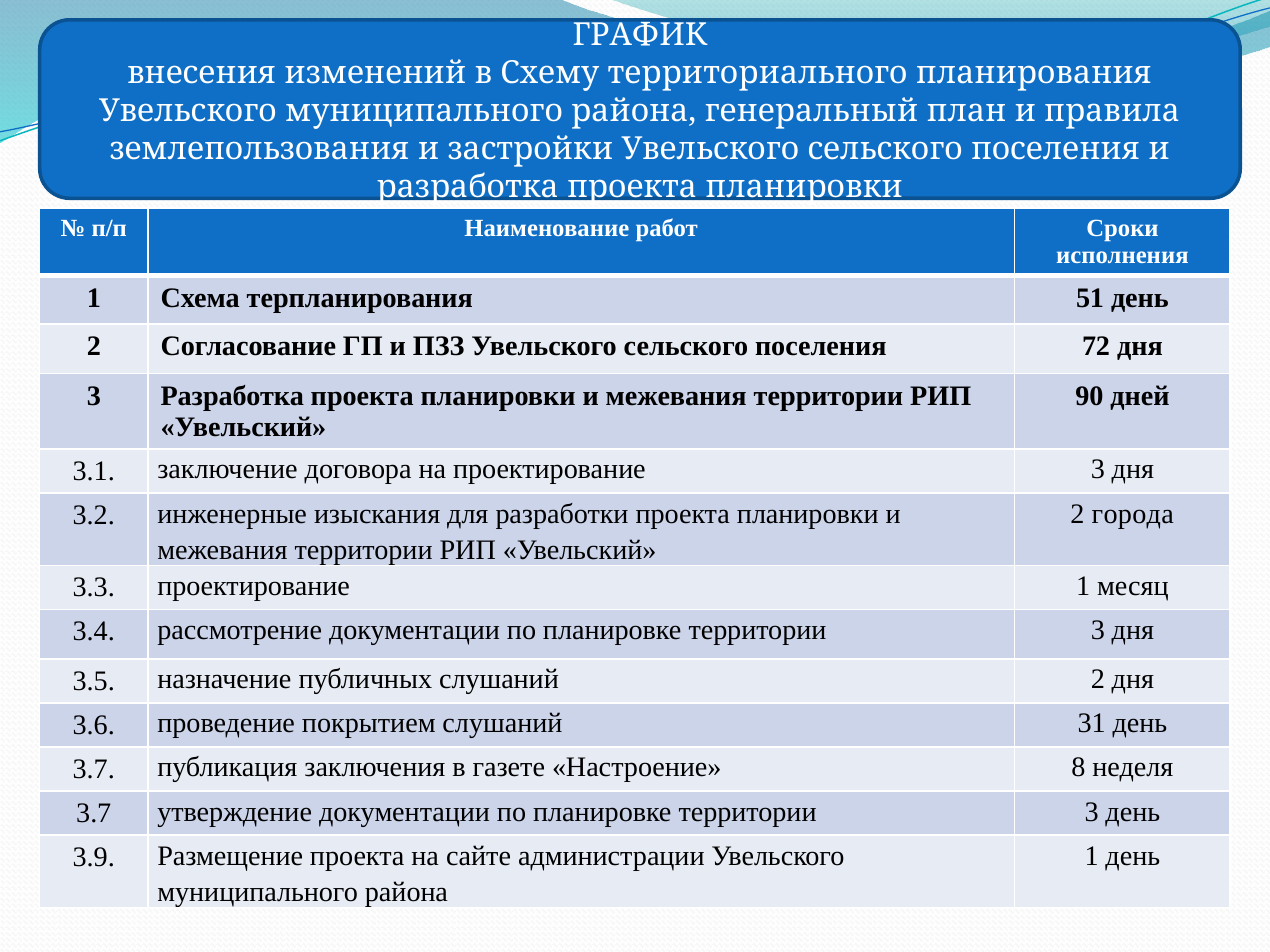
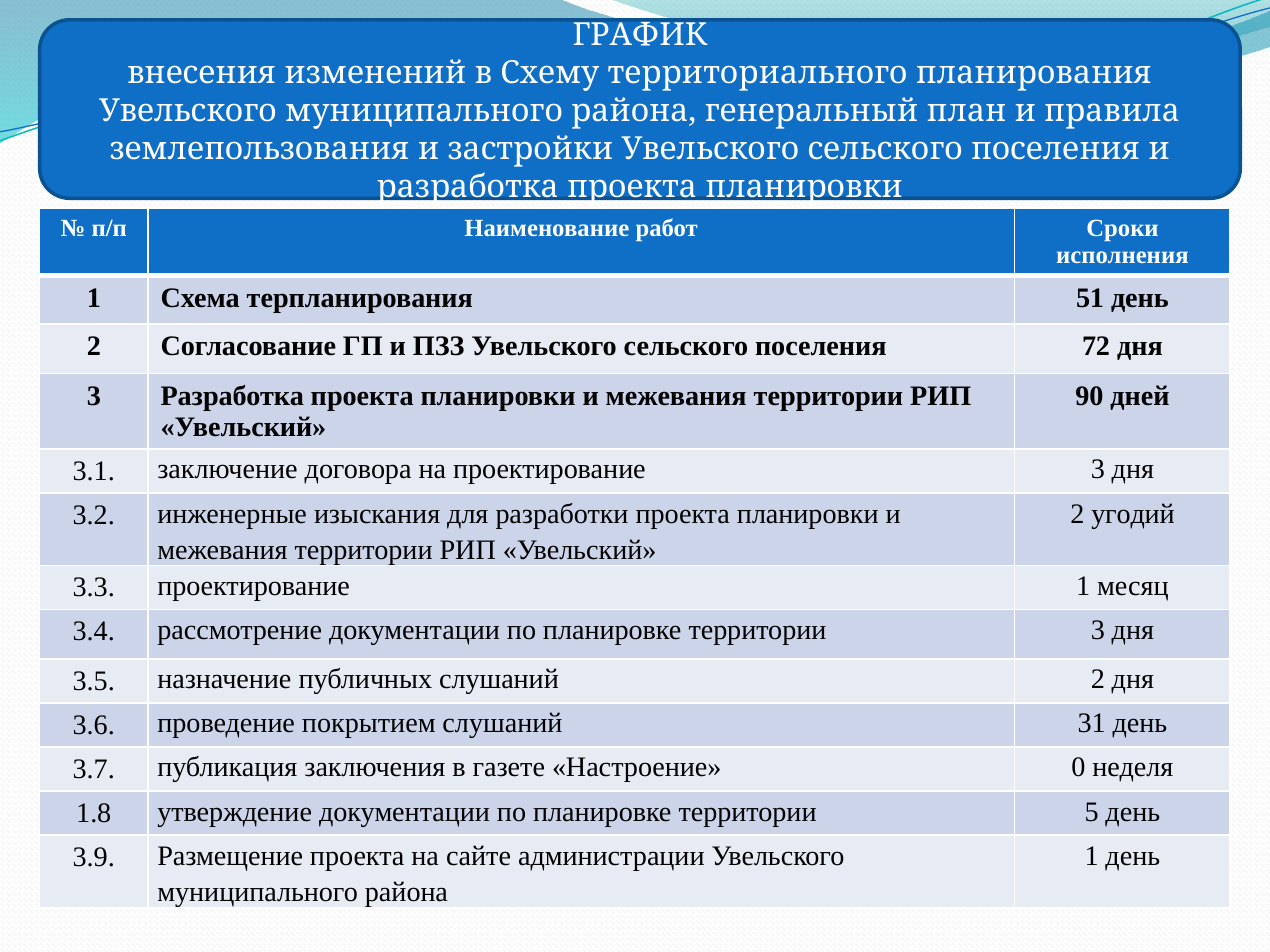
города: города -> угодий (1133, 514)
8: 8 -> 0 (1078, 768)
3.7: 3.7 -> 1.8 (94, 814)
3: 3 -> 5 (1092, 812)
